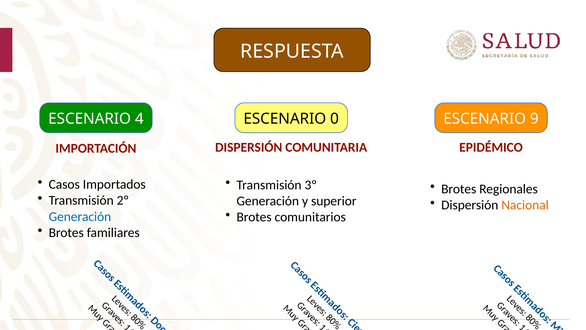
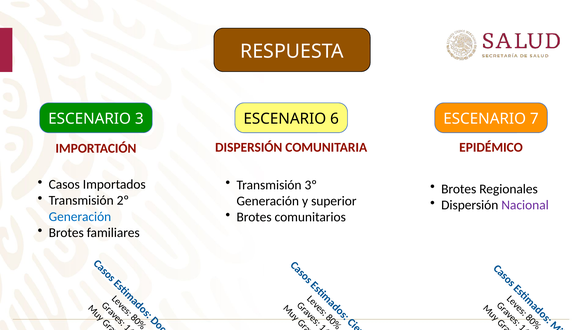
ESCENARIO 4: 4 -> 3 (139, 119)
ESCENARIO 0: 0 -> 6 (335, 119)
9: 9 -> 7 (534, 119)
Nacional colour: orange -> purple (525, 205)
